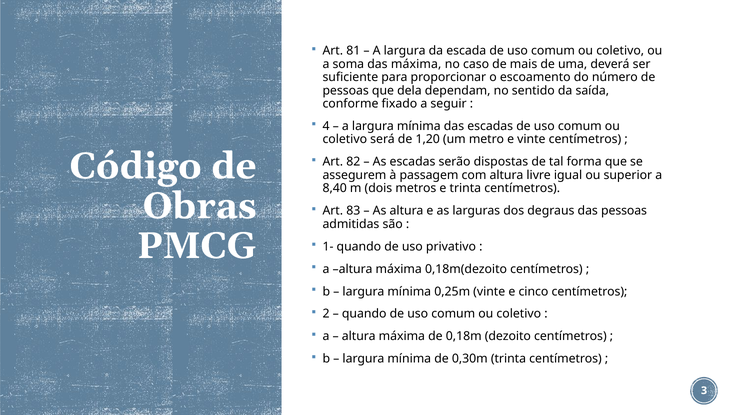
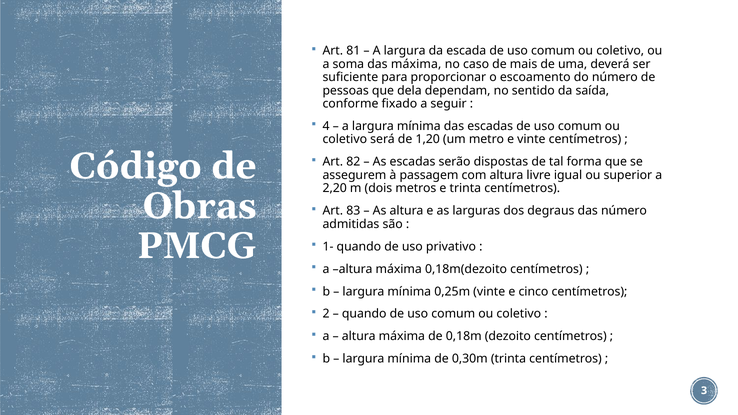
8,40: 8,40 -> 2,20 (335, 188)
das pessoas: pessoas -> número (624, 211)
